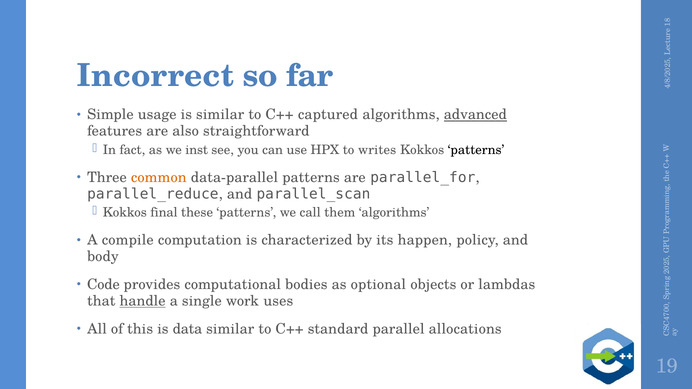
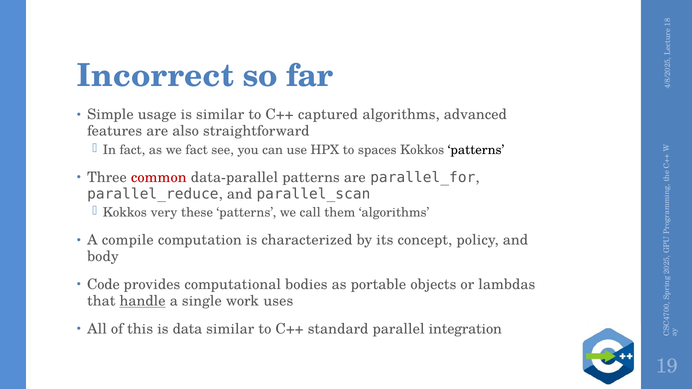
advanced underline: present -> none (475, 115)
we inst: inst -> fact (197, 150)
writes: writes -> spaces (377, 150)
common colour: orange -> red (159, 178)
final: final -> very (164, 213)
happen: happen -> concept (425, 240)
optional: optional -> portable (378, 285)
allocations: allocations -> integration (465, 329)
